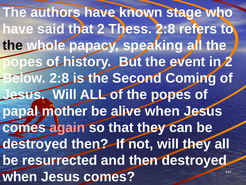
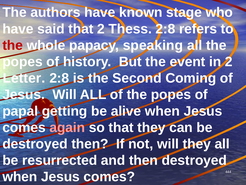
the colour: black -> red (13, 45)
Below: Below -> Letter (24, 78)
mother: mother -> getting (65, 111)
